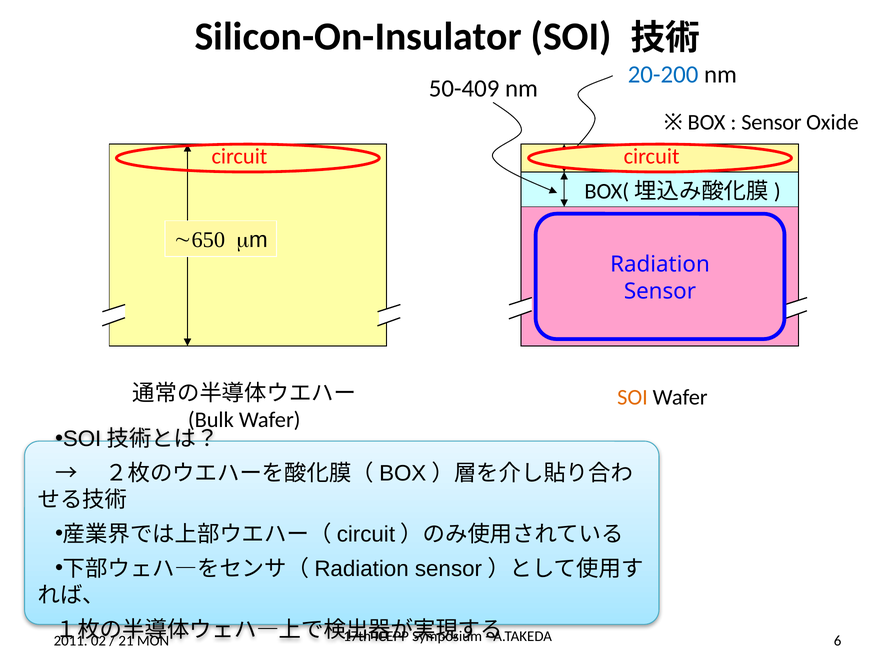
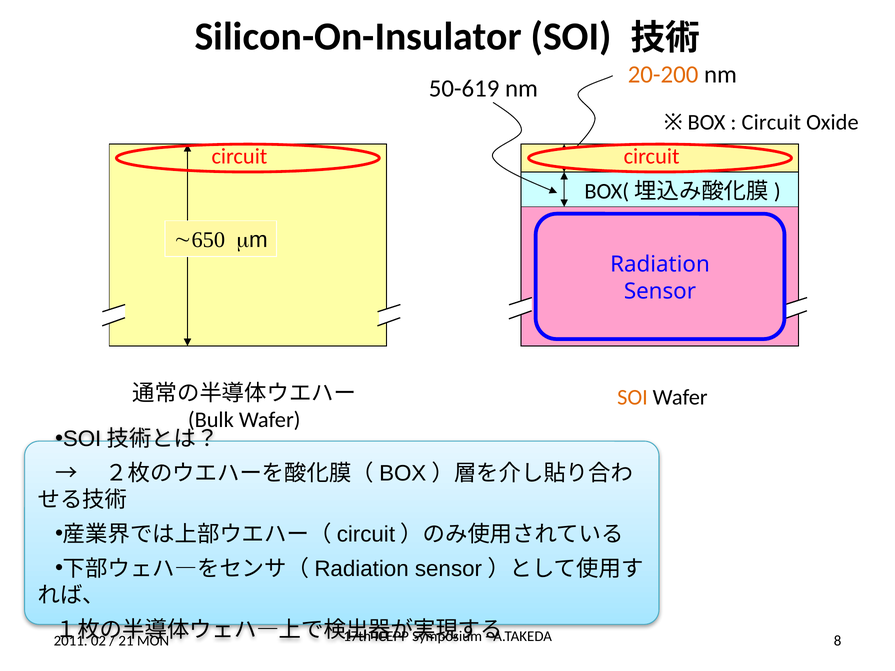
20-200 colour: blue -> orange (663, 75)
50-409: 50-409 -> 50-619 (464, 89)
Sensor: Sensor -> Circuit (771, 122)
6: 6 -> 8 (838, 641)
